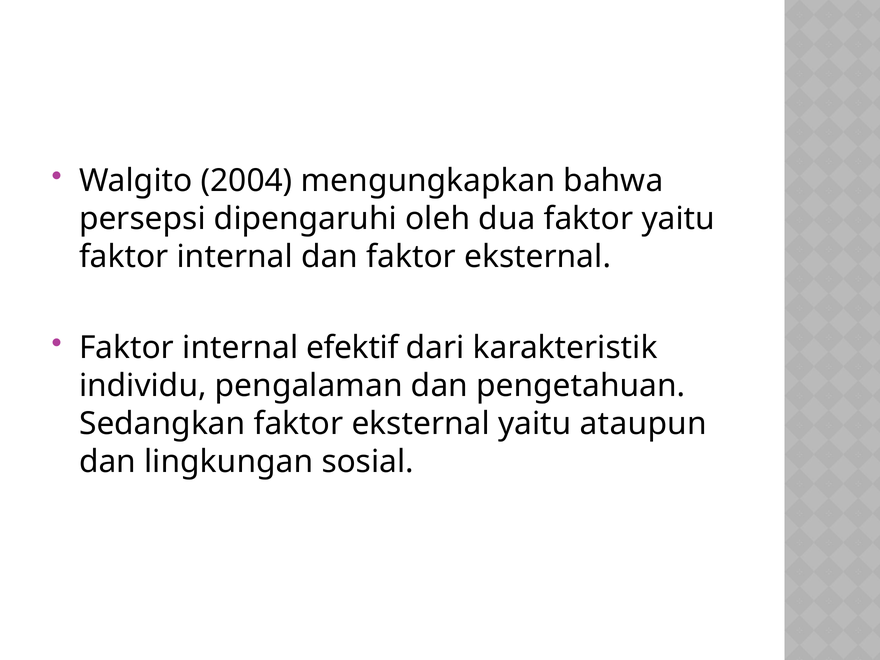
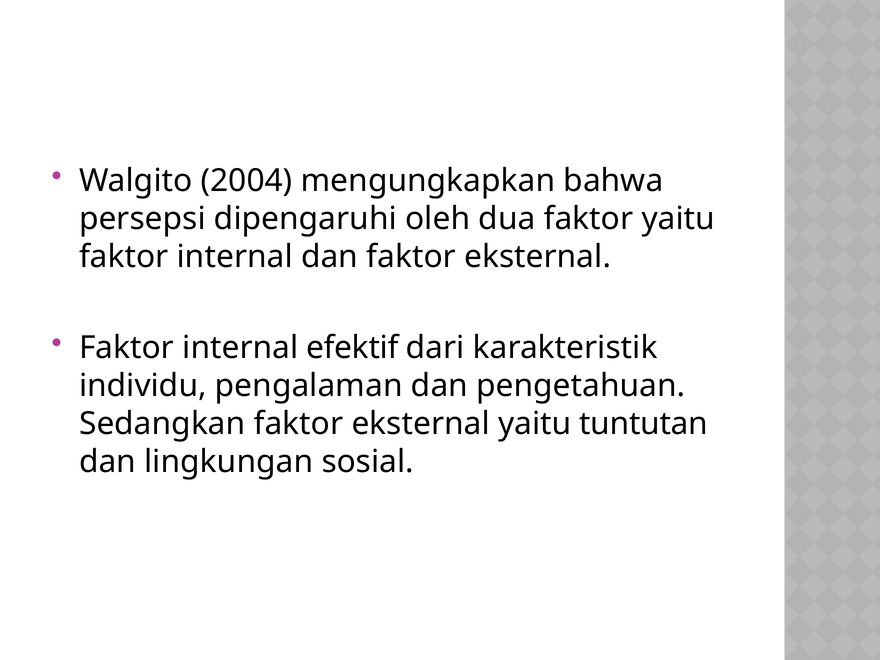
ataupun: ataupun -> tuntutan (644, 424)
